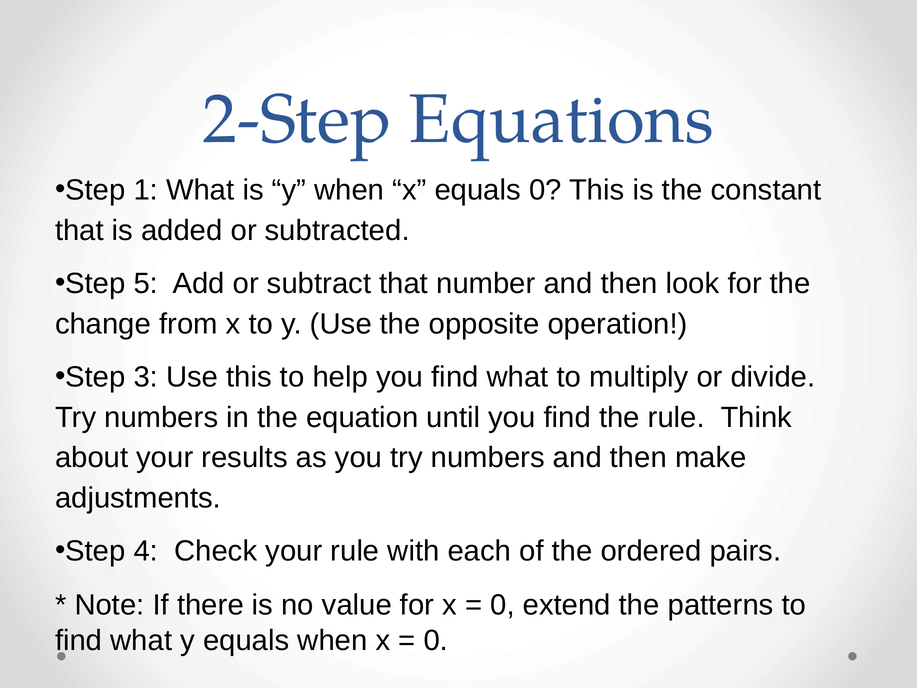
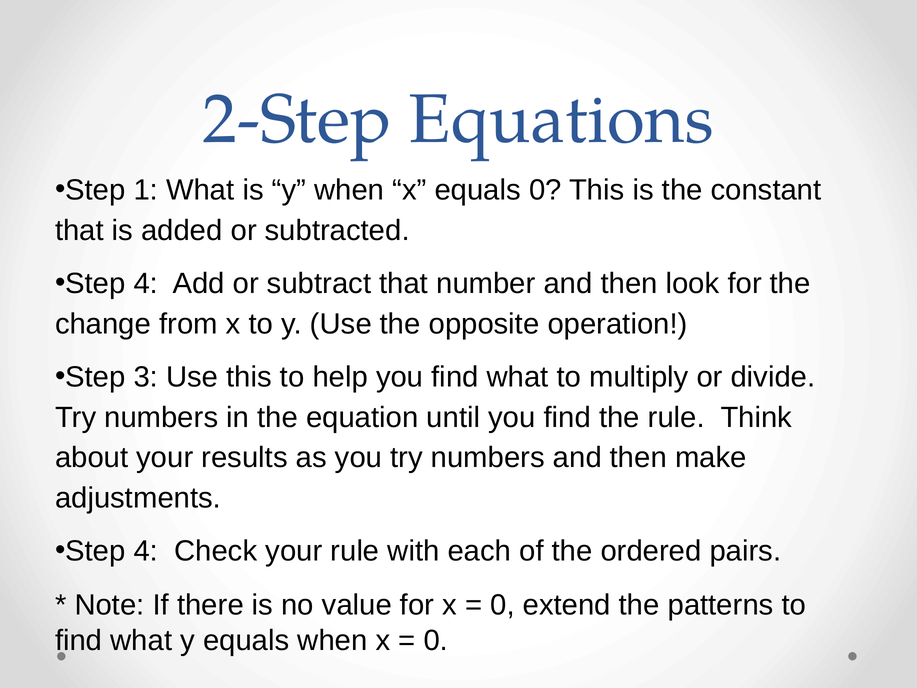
5: 5 -> 4 (146, 283)
